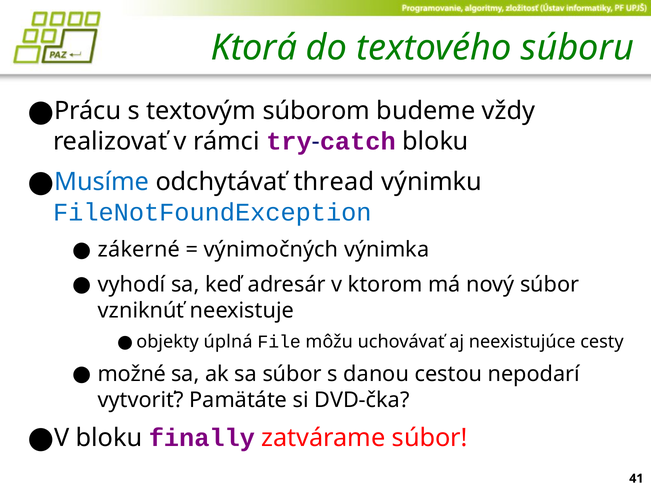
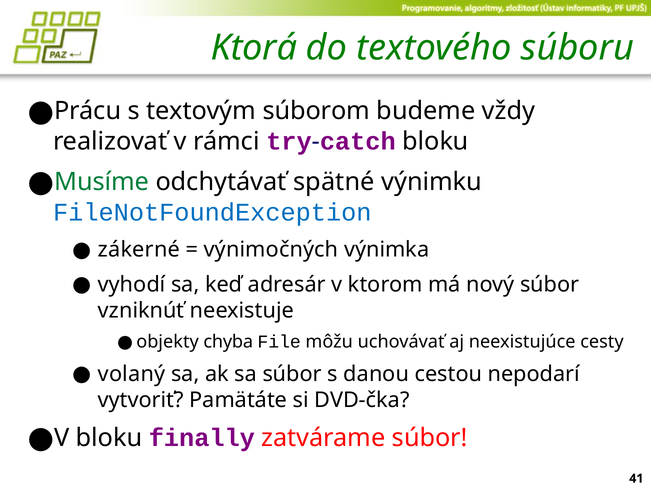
Musíme colour: blue -> green (102, 182)
thread: thread -> spätné (334, 182)
úplná: úplná -> chyba (228, 342)
možné: možné -> volaný (132, 374)
